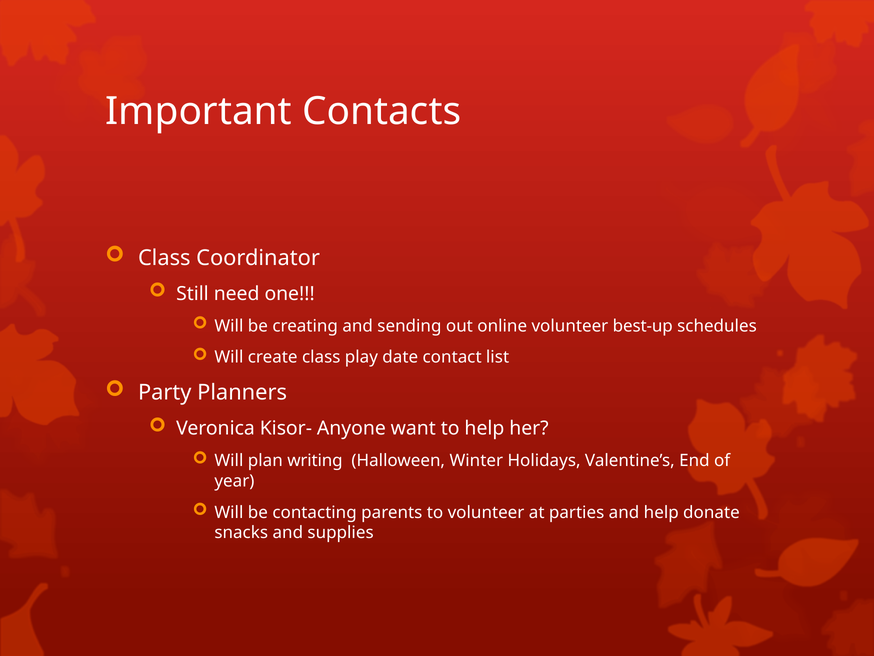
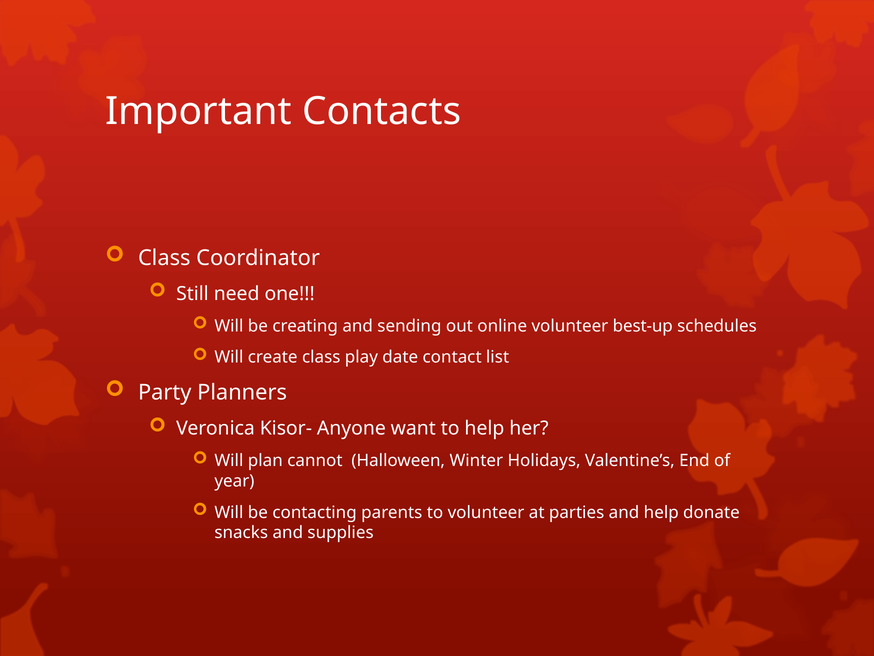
writing: writing -> cannot (315, 460)
